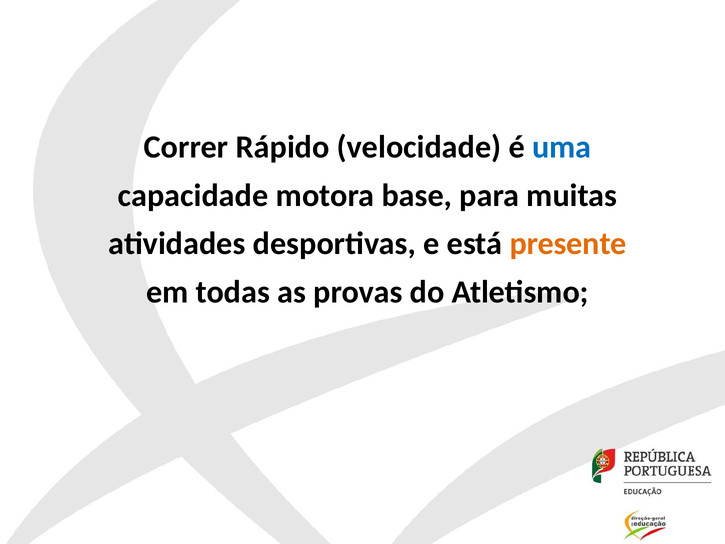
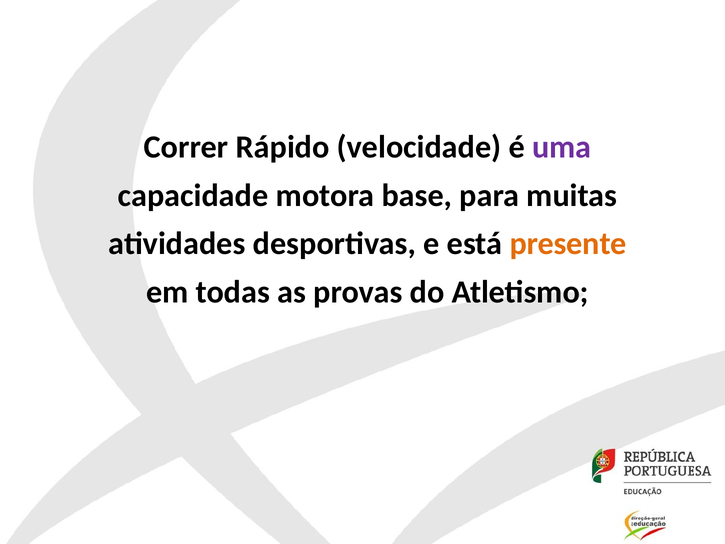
uma colour: blue -> purple (562, 147)
